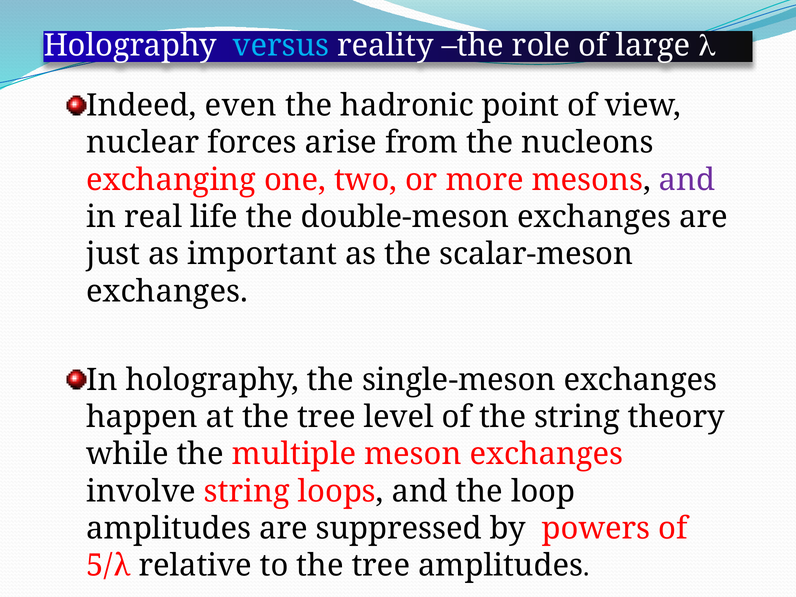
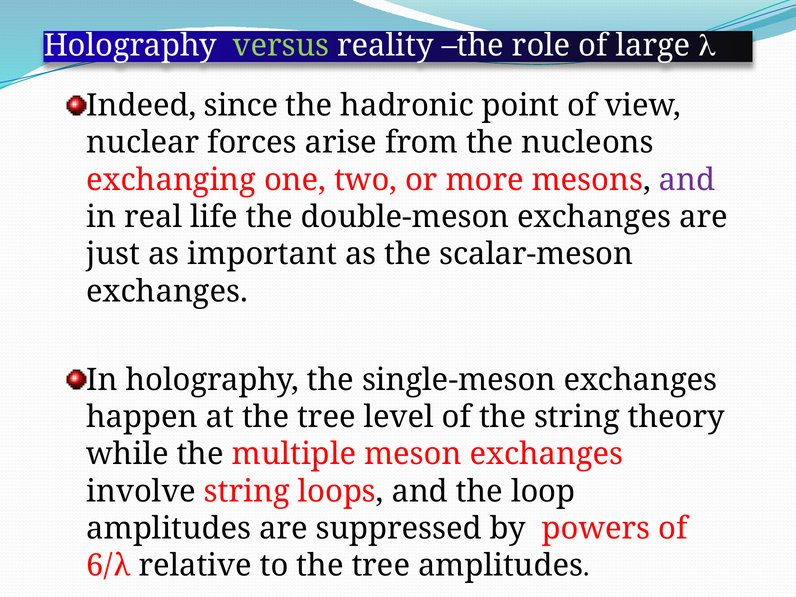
versus colour: light blue -> light green (281, 46)
even: even -> since (241, 106)
5/λ: 5/λ -> 6/λ (109, 566)
